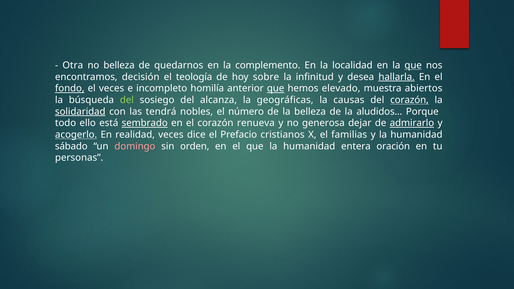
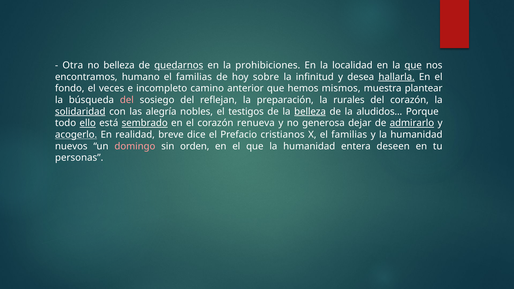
quedarnos underline: none -> present (179, 65)
complemento: complemento -> prohibiciones (268, 65)
decisión: decisión -> humano (141, 77)
teología: teología -> familias (194, 77)
fondo underline: present -> none (70, 88)
homilía: homilía -> camino (207, 88)
que underline: present -> none (276, 88)
elevado: elevado -> mismos (341, 88)
abiertos: abiertos -> plantear (424, 88)
del colour: light green -> pink (127, 100)
alcanza: alcanza -> reflejan (219, 100)
geográficas: geográficas -> preparación (285, 100)
causas: causas -> rurales (349, 100)
corazón underline: present -> none (409, 100)
tendrá: tendrá -> alegría (161, 112)
número: número -> testigos (246, 112)
belleza underline: none -> present (310, 112)
ello underline: none -> present (88, 123)
realidad veces: veces -> breve (171, 135)
sábado: sábado -> nuevos (71, 146)
oración: oración -> deseen (393, 146)
